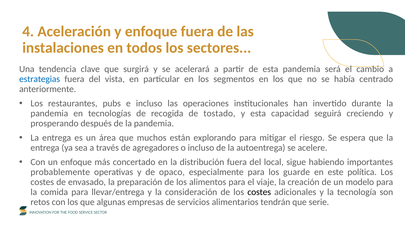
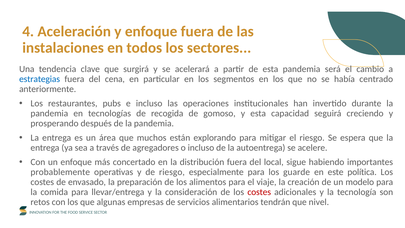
vista: vista -> cena (115, 79)
tostado: tostado -> gomoso (219, 113)
de opaco: opaco -> riesgo (172, 172)
costes colour: black -> red (259, 192)
serie: serie -> nivel (319, 202)
